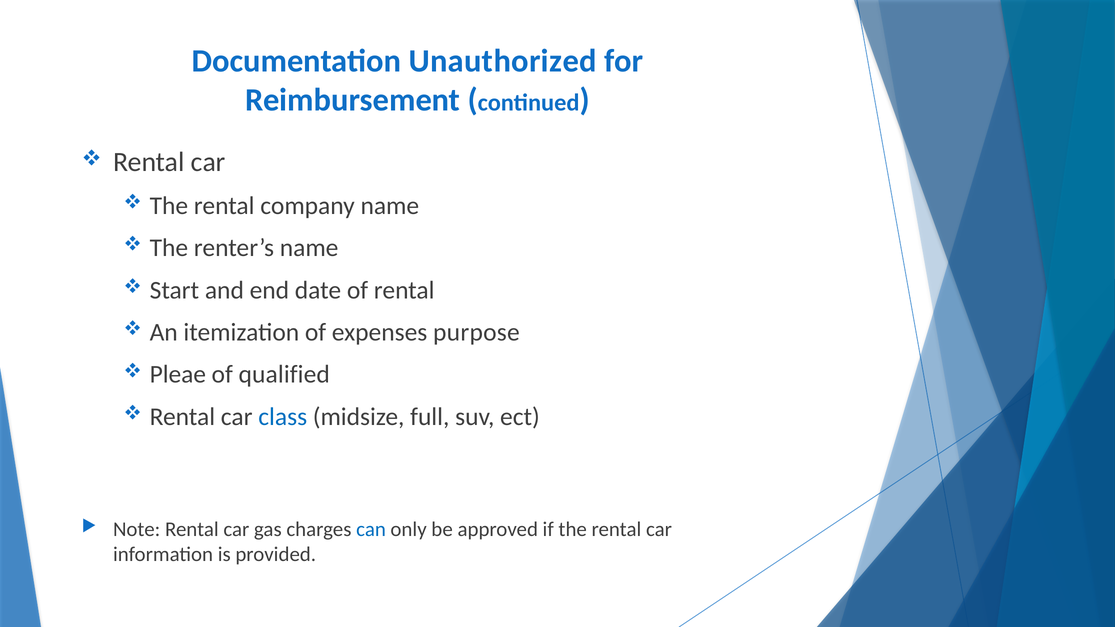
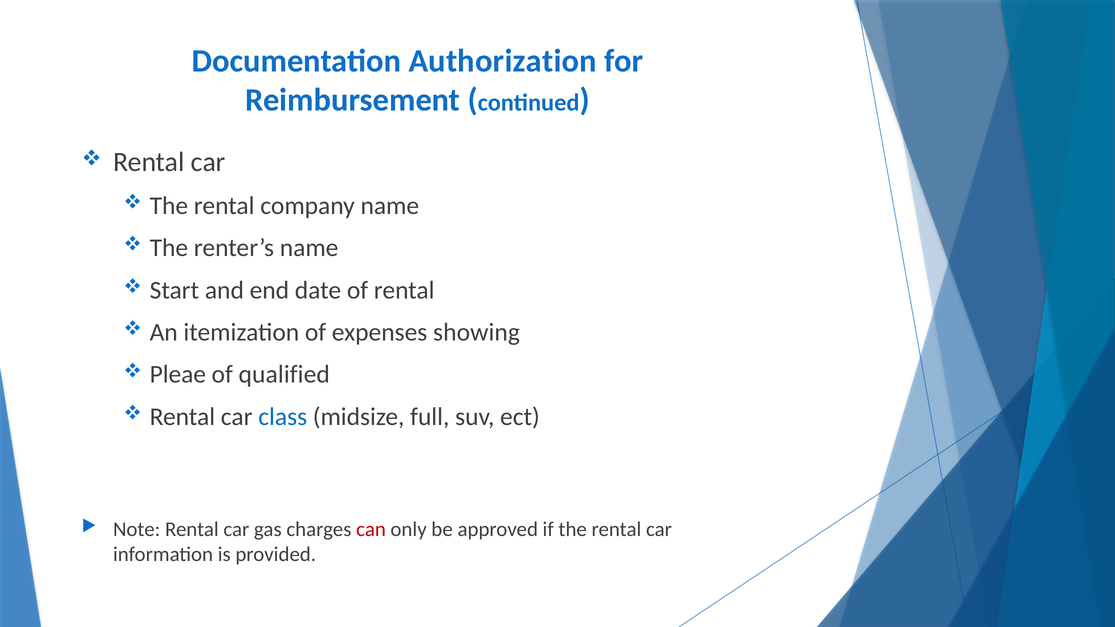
Unauthorized: Unauthorized -> Authorization (503, 61)
purpose: purpose -> showing (477, 332)
can colour: blue -> red (371, 529)
